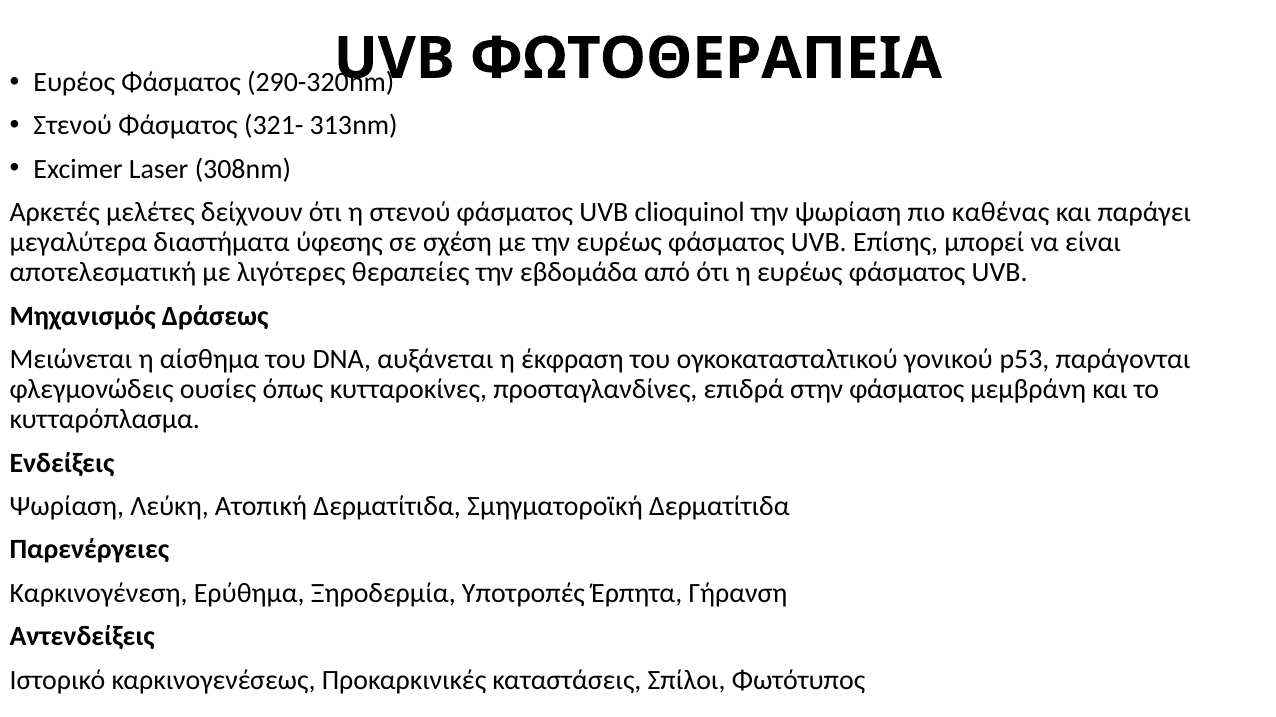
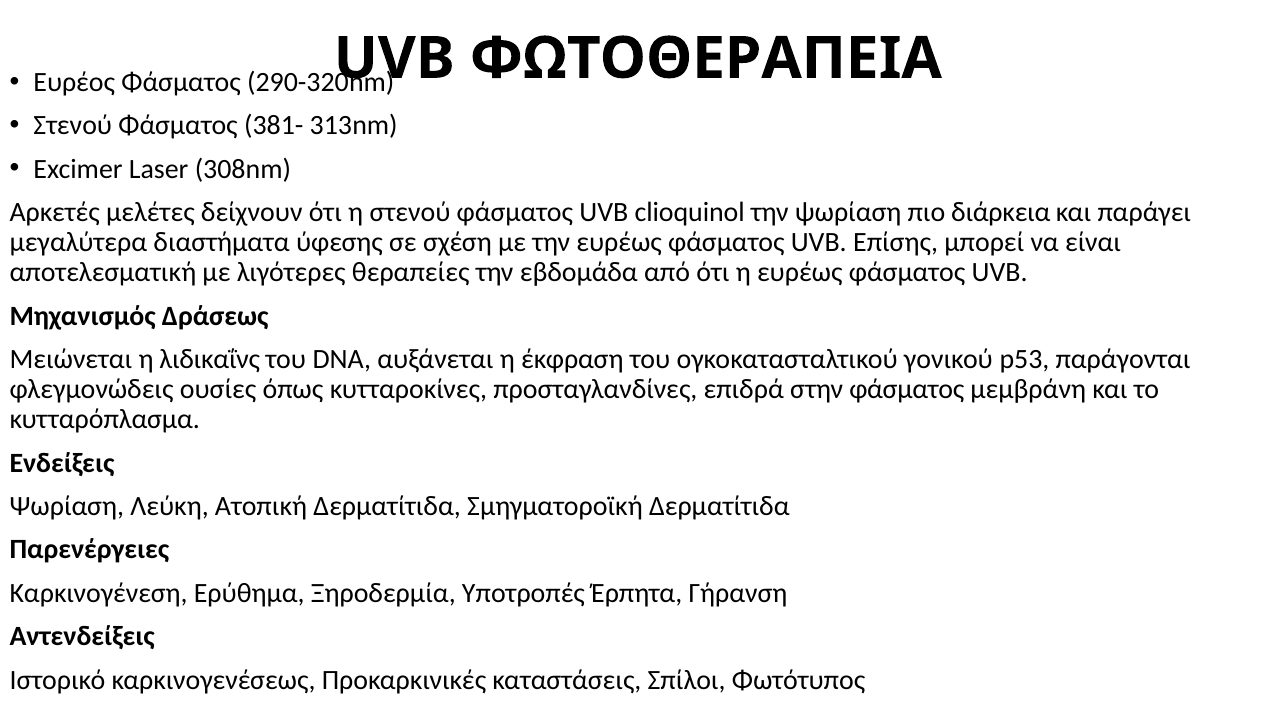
321-: 321- -> 381- (274, 126)
καθένας: καθένας -> διάρκεια (1001, 212)
αίσθημα: αίσθημα -> λιδικαΐνς (210, 360)
